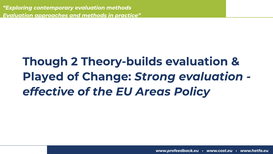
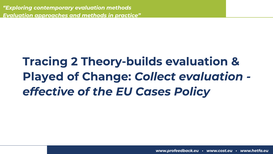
Though: Though -> Tracing (45, 61)
Strong: Strong -> Collect (155, 76)
Areas: Areas -> Cases (153, 91)
